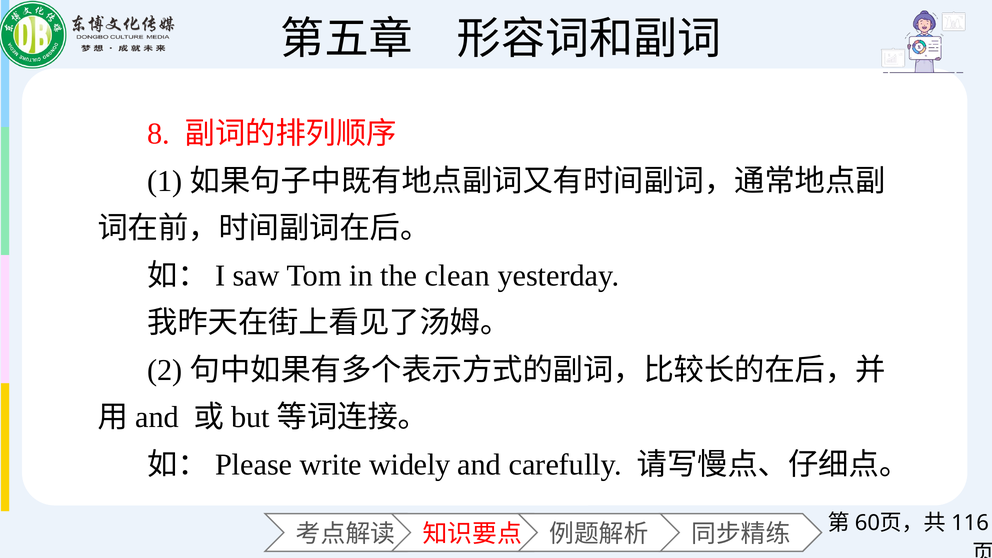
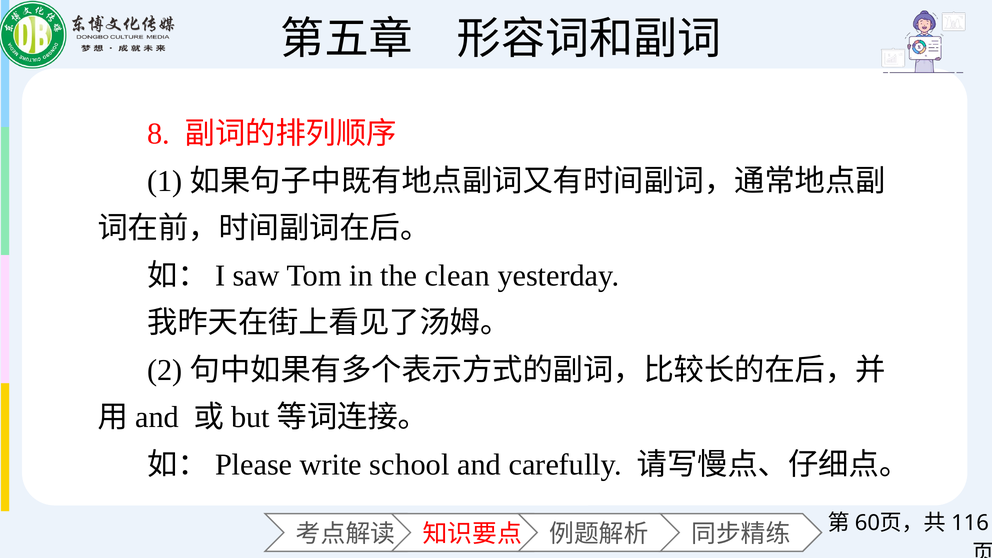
widely: widely -> school (410, 465)
